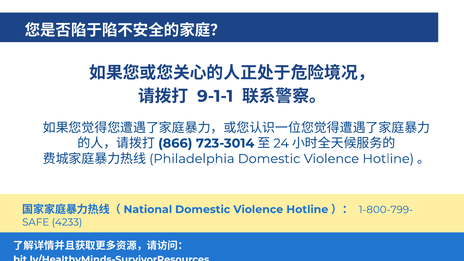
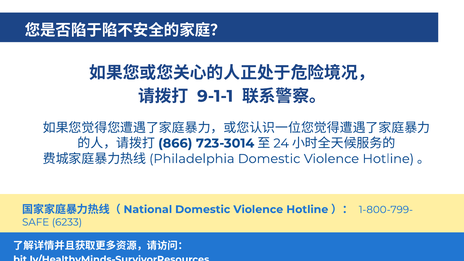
4233: 4233 -> 6233 (67, 222)
